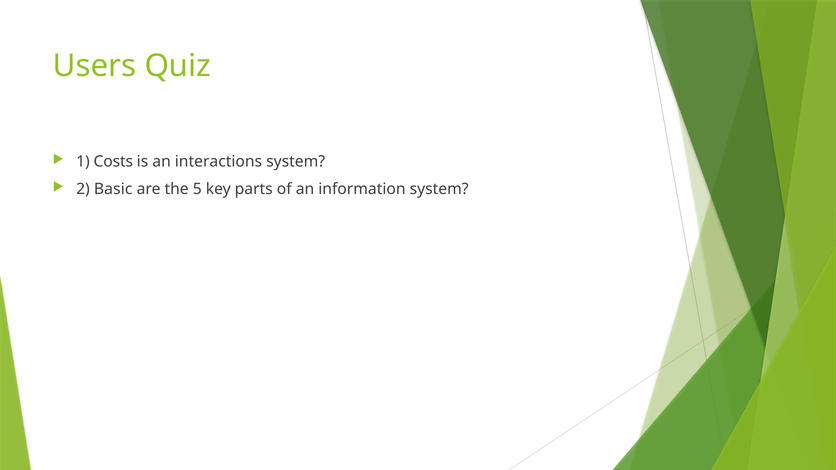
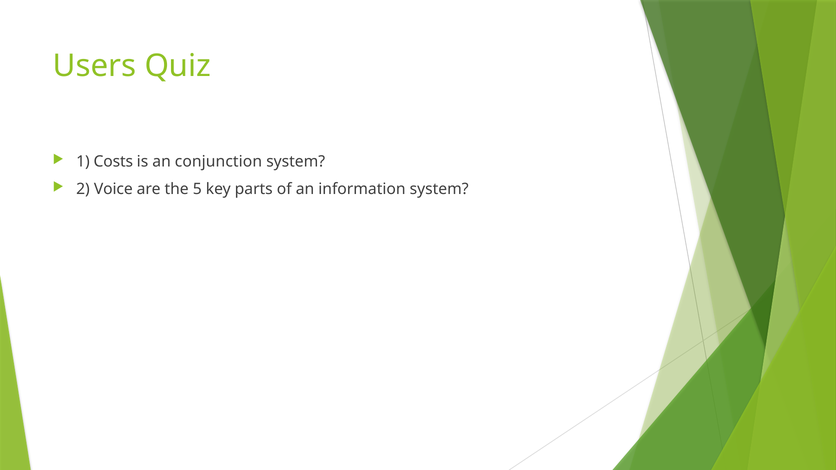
interactions: interactions -> conjunction (218, 162)
Basic: Basic -> Voice (113, 189)
